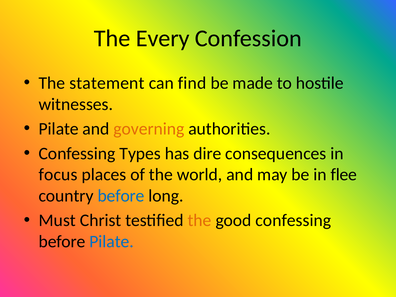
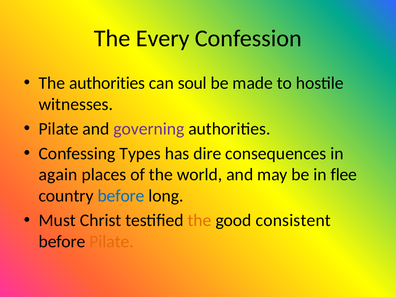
The statement: statement -> authorities (107, 83)
find: find -> soul (192, 83)
governing colour: orange -> purple (149, 129)
focus: focus -> again (58, 175)
good confessing: confessing -> consistent (293, 220)
Pilate colour: blue -> orange (112, 242)
